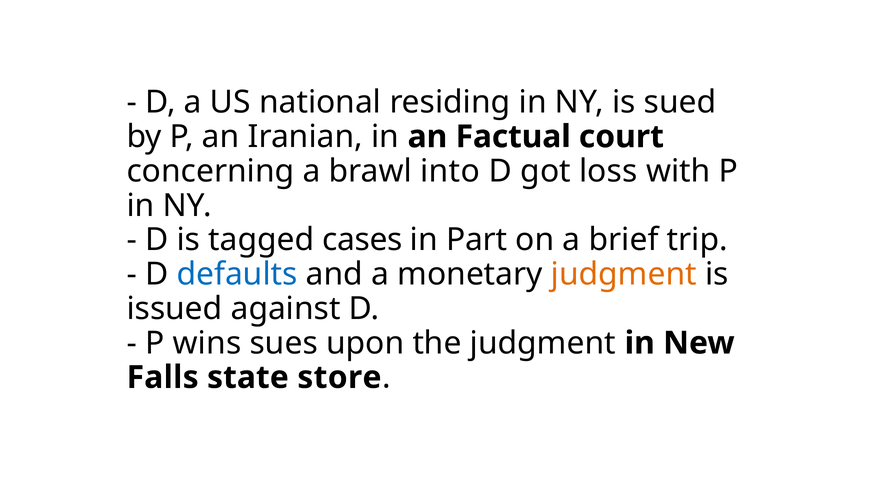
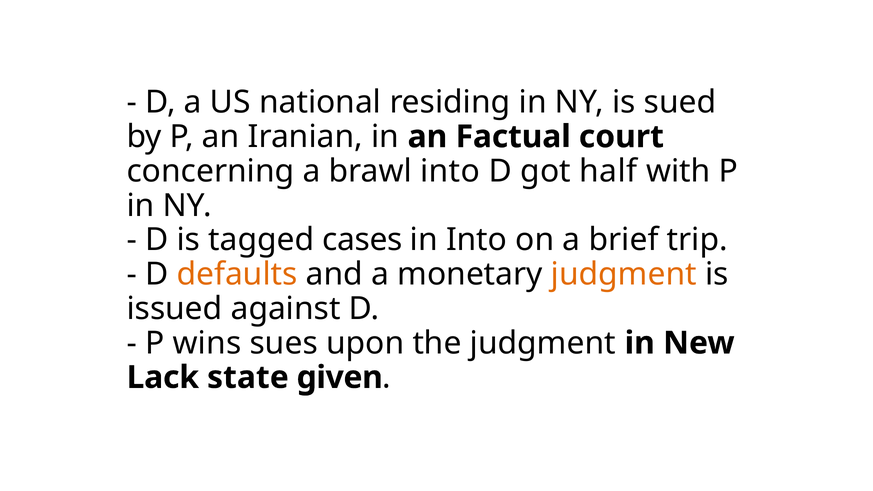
loss: loss -> half (608, 171)
in Part: Part -> Into (477, 240)
defaults colour: blue -> orange (237, 274)
Falls: Falls -> Lack (163, 377)
store: store -> given (340, 377)
